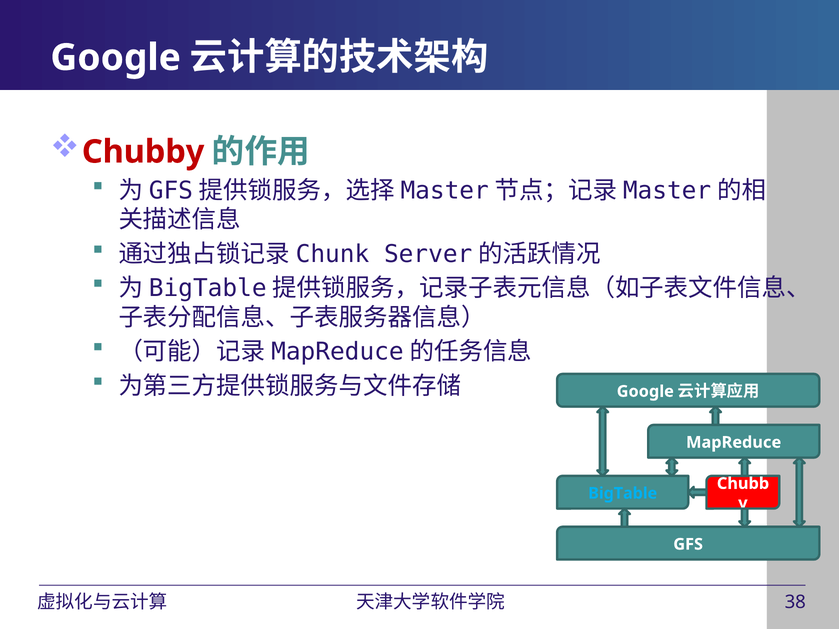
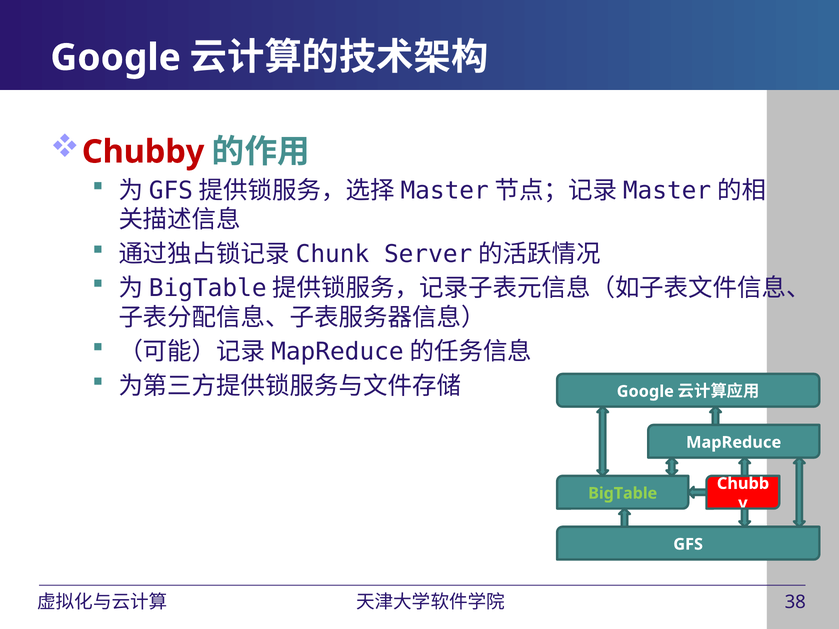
BigTable colour: light blue -> light green (623, 494)
